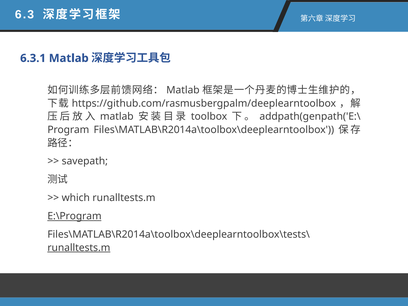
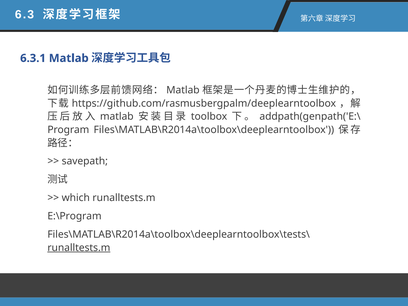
E:\Program underline: present -> none (74, 216)
